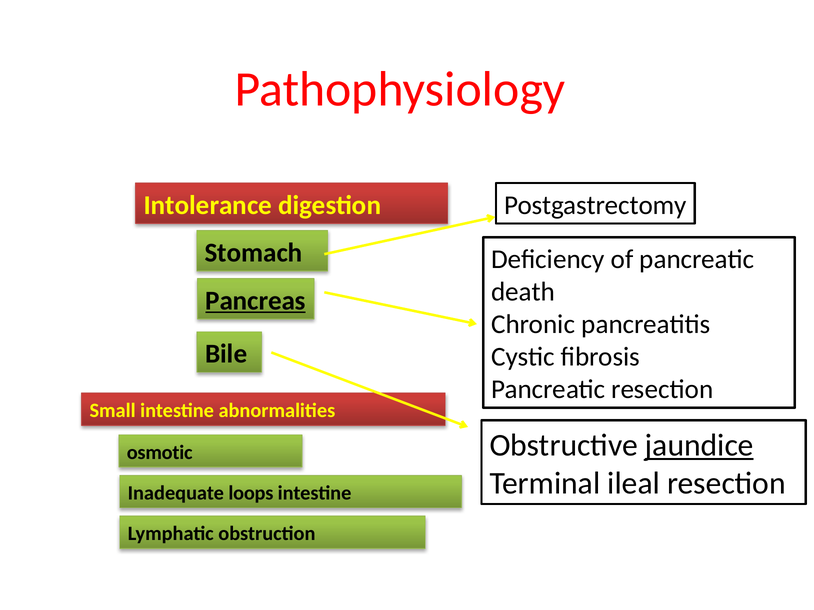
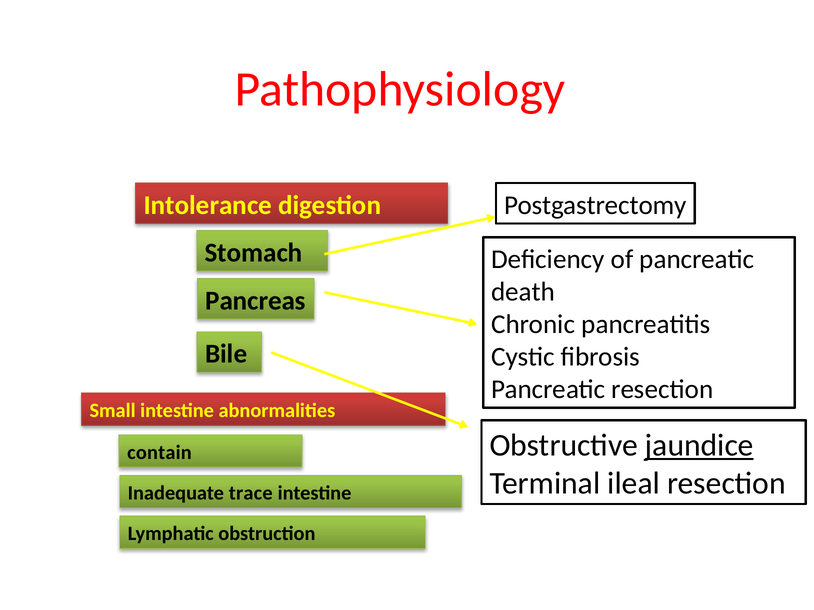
Pancreas underline: present -> none (256, 301)
osmotic: osmotic -> contain (159, 453)
loops: loops -> trace (251, 493)
